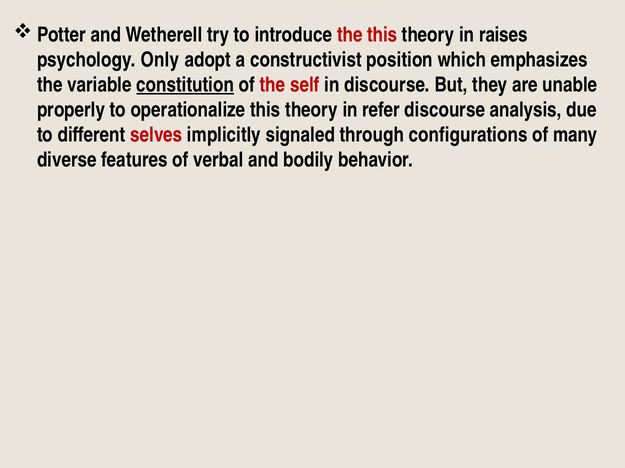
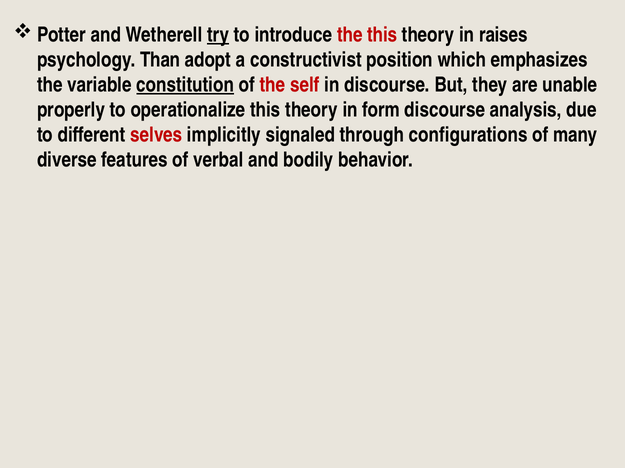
try underline: none -> present (218, 35)
Only: Only -> Than (160, 60)
refer: refer -> form (381, 110)
